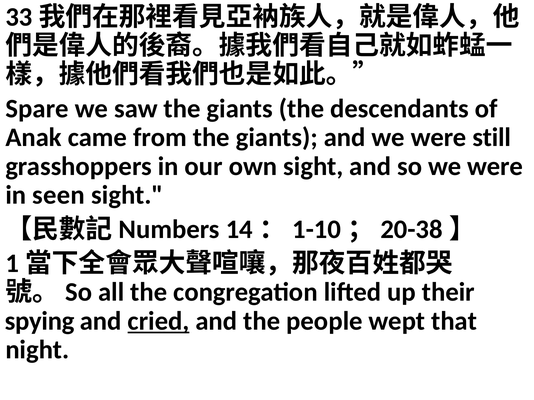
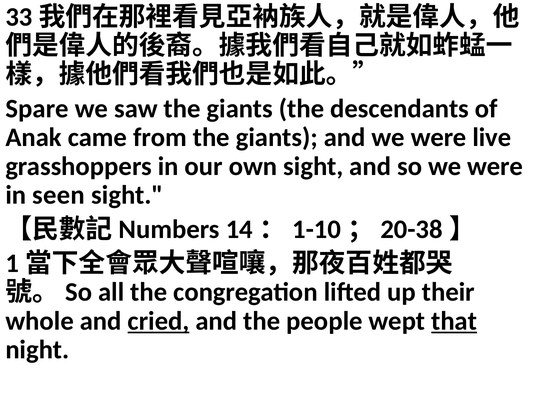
still: still -> live (492, 138)
spying: spying -> whole (40, 321)
that underline: none -> present (454, 321)
